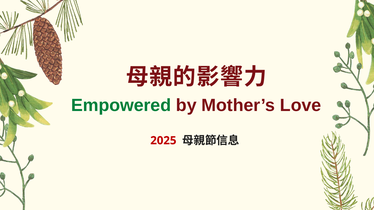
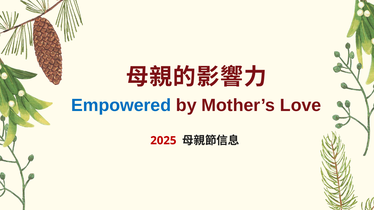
Empowered colour: green -> blue (121, 105)
